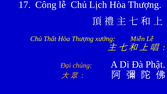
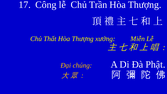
Lịch: Lịch -> Trần (98, 5)
